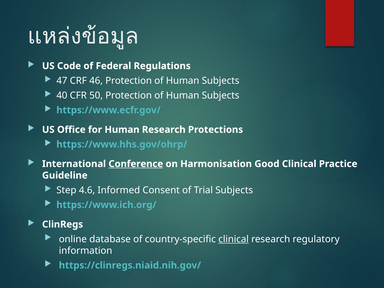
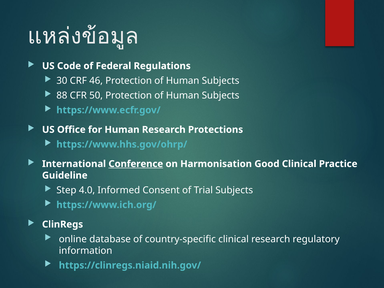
47: 47 -> 30 (62, 81)
40: 40 -> 88 (62, 95)
4.6: 4.6 -> 4.0 (87, 190)
clinical underline: present -> none (234, 239)
